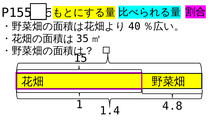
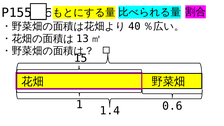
35: 35 -> 13 (83, 39)
4.8: 4.8 -> 0.6 (172, 106)
